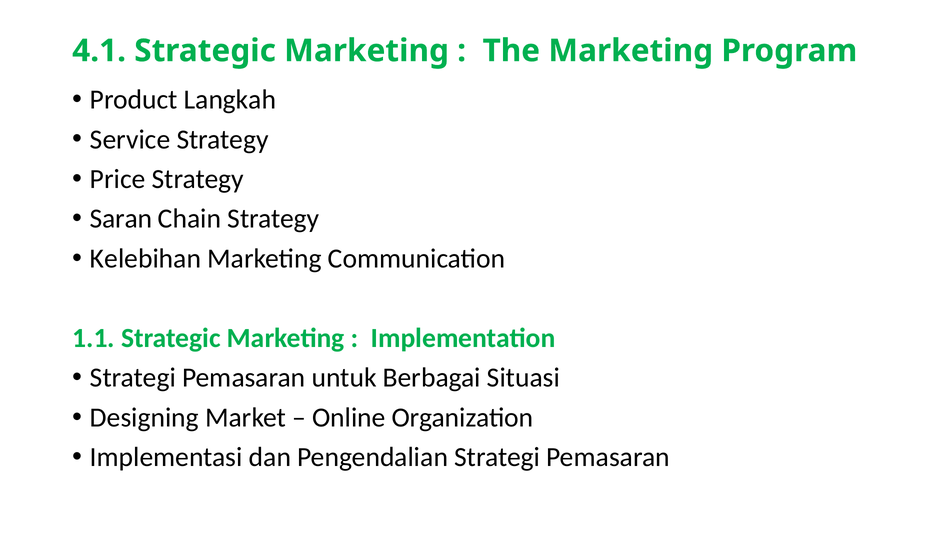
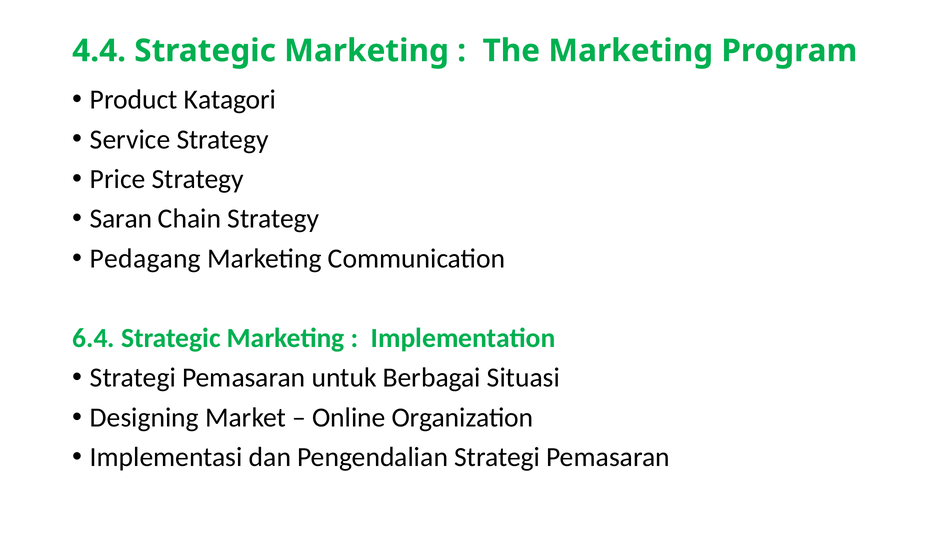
4.1: 4.1 -> 4.4 (99, 51)
Langkah: Langkah -> Katagori (230, 100)
Kelebihan: Kelebihan -> Pedagang (145, 258)
1.1: 1.1 -> 6.4 (94, 338)
